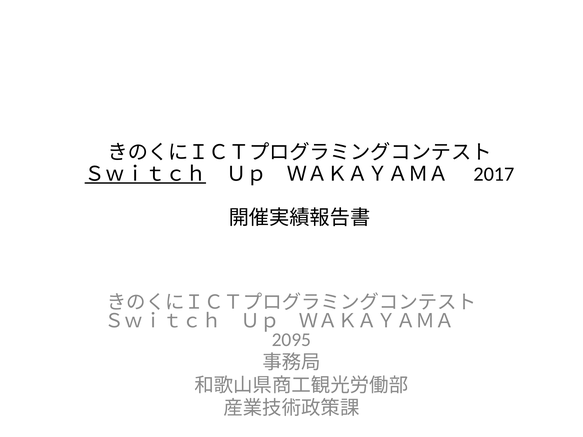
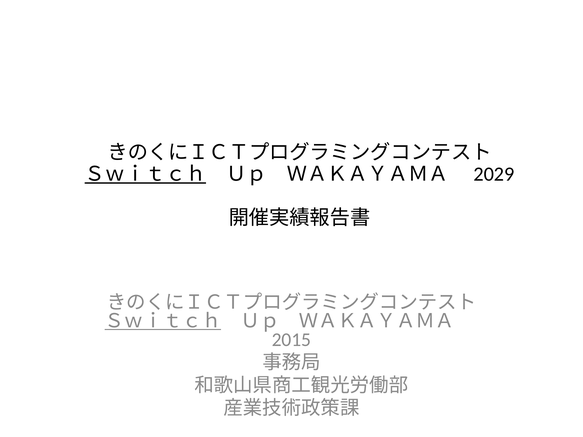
2017: 2017 -> 2029 (494, 174)
Ｓｗｉｔｃｈ underline: none -> present (163, 321)
2095: 2095 -> 2015 (291, 340)
